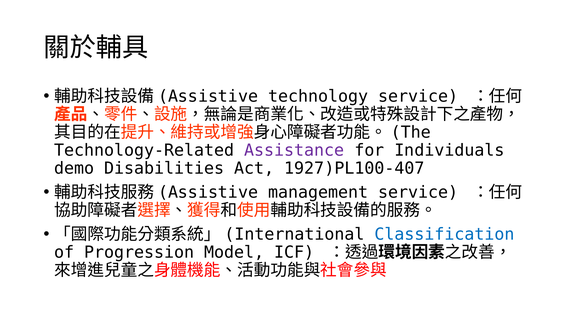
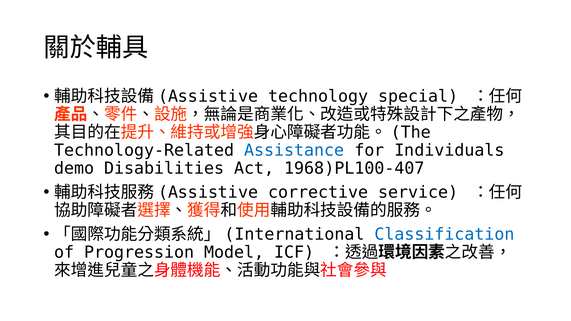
technology service: service -> special (418, 97)
Assistance colour: purple -> blue (294, 151)
1927)PL100-407: 1927)PL100-407 -> 1968)PL100-407 (354, 168)
management: management -> corrective (318, 192)
